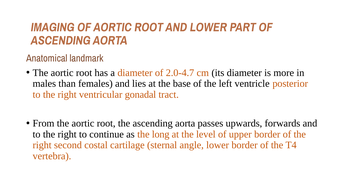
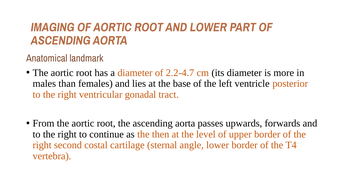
2.0-4.7: 2.0-4.7 -> 2.2-4.7 (180, 73)
long: long -> then (161, 134)
